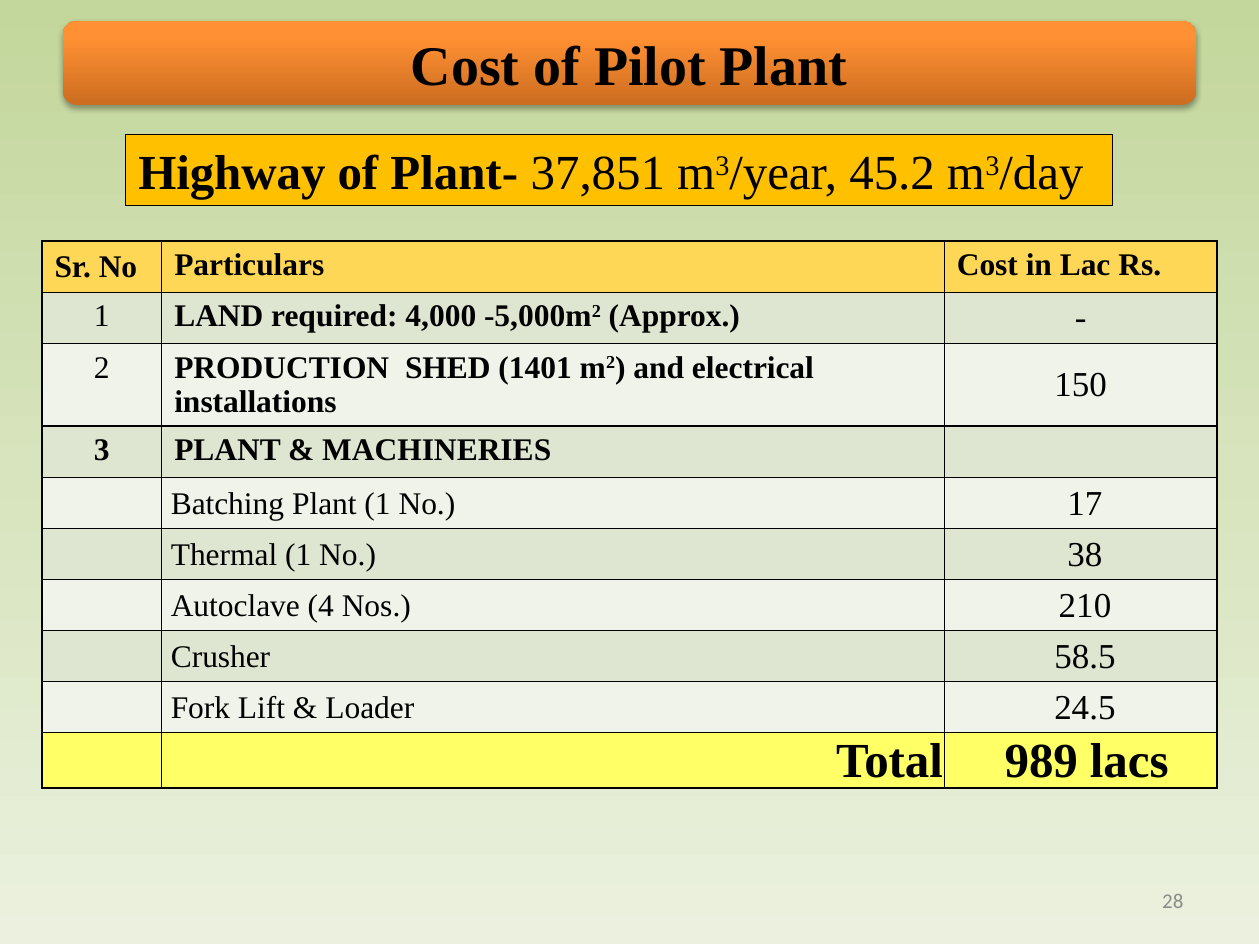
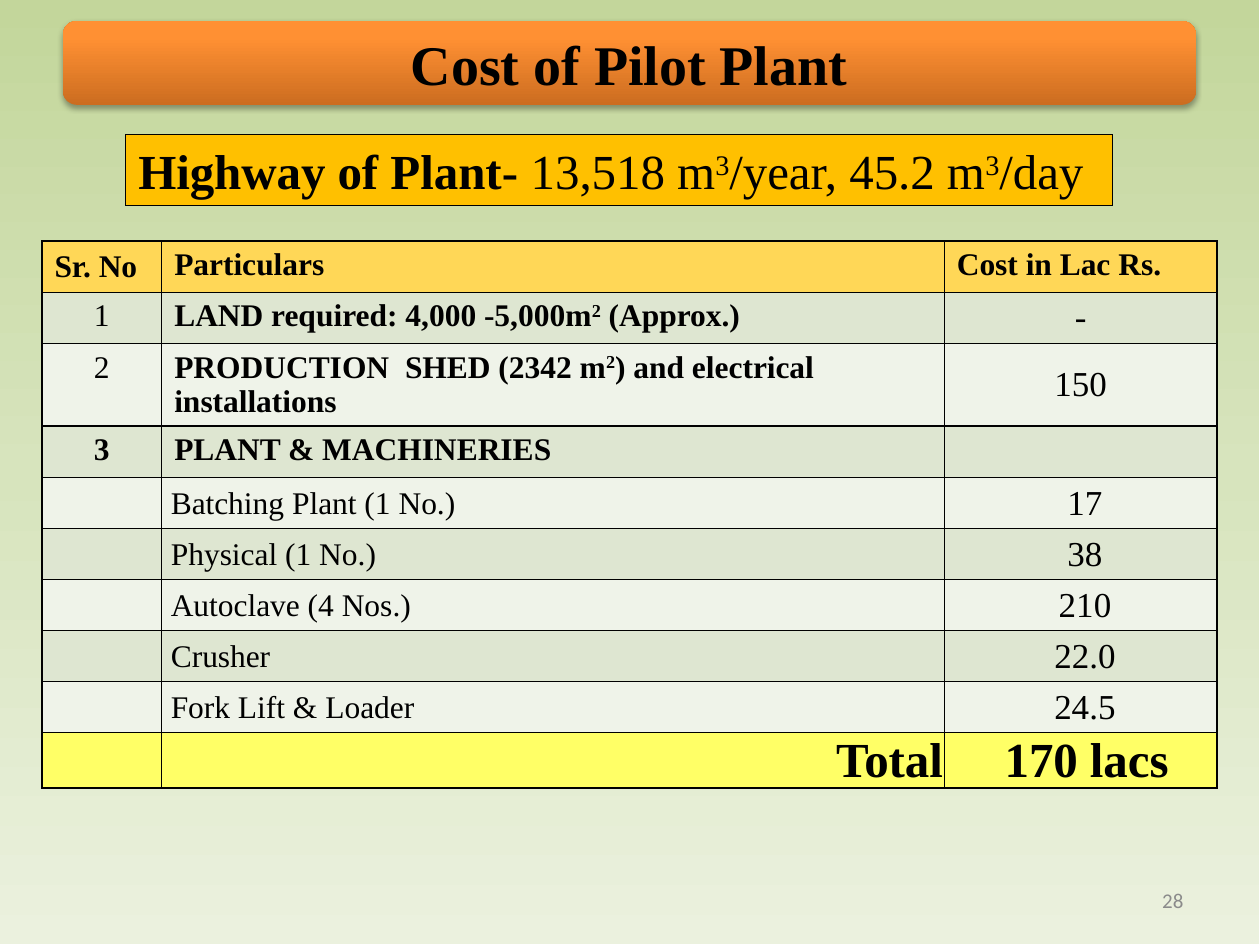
37,851: 37,851 -> 13,518 (598, 174)
1401: 1401 -> 2342 (535, 368)
Thermal: Thermal -> Physical (224, 555)
58.5: 58.5 -> 22.0 (1085, 657)
989: 989 -> 170 (1041, 762)
